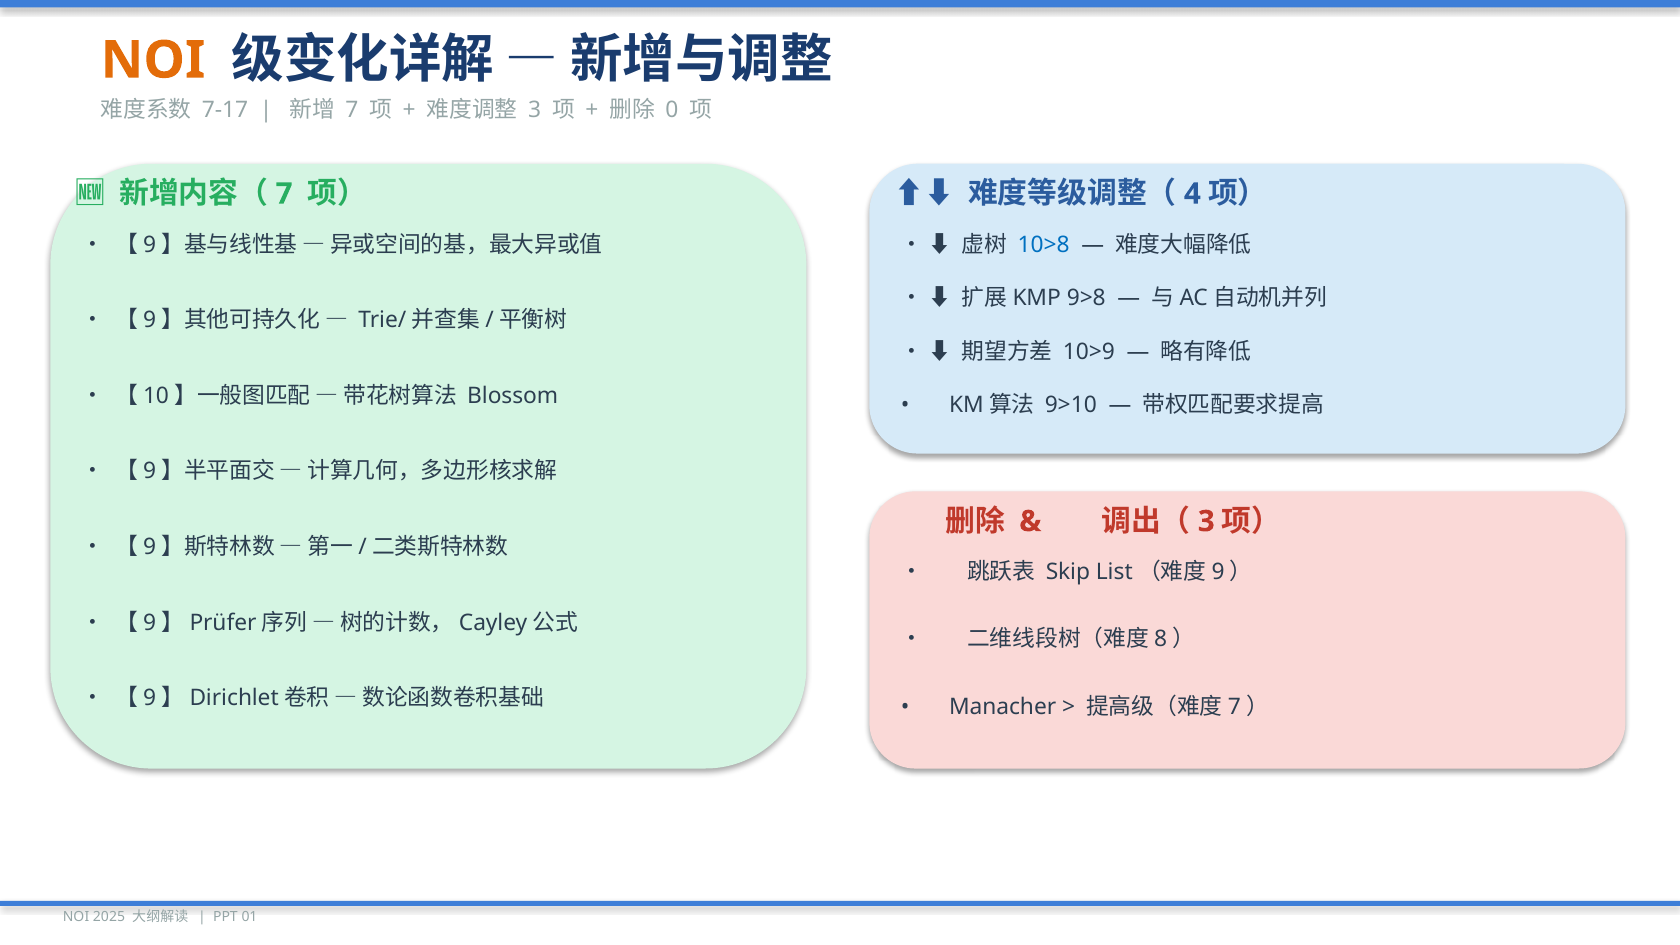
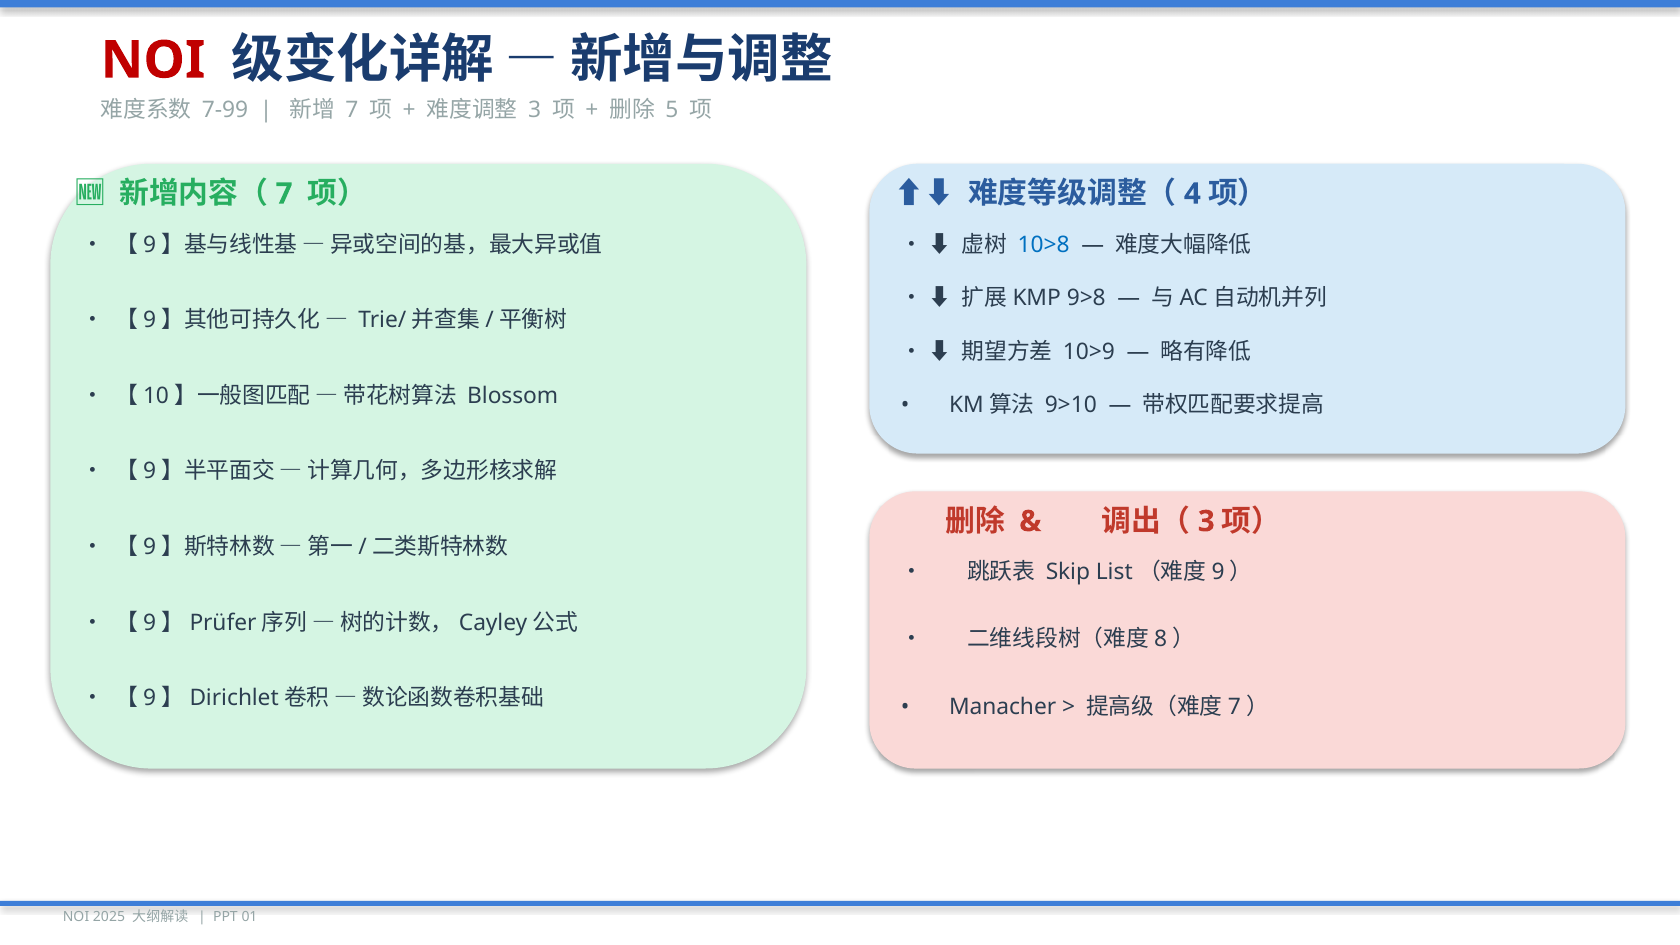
NOI colour: orange -> red (153, 60)
7-17: 7-17 -> 7-99 (225, 110)
0: 0 -> 5 (672, 110)
